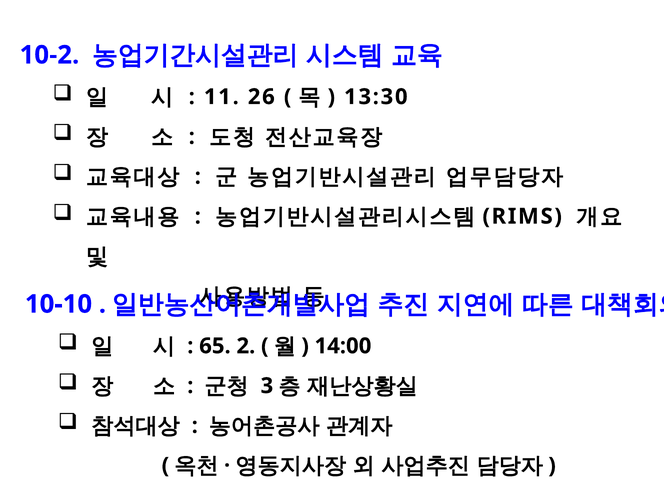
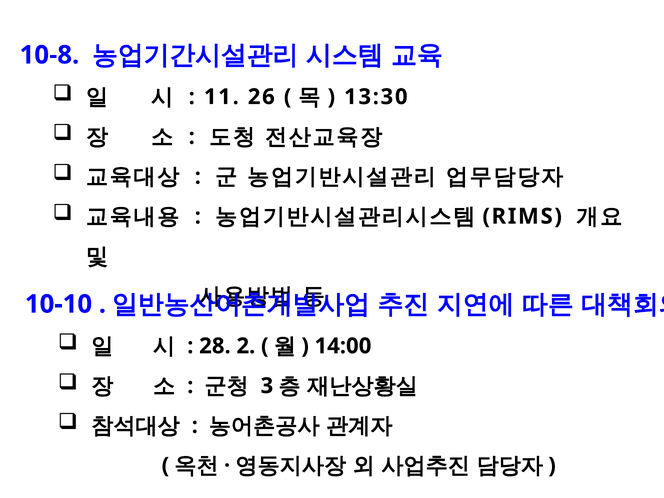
10-2: 10-2 -> 10-8 (49, 55)
65: 65 -> 28 (215, 346)
